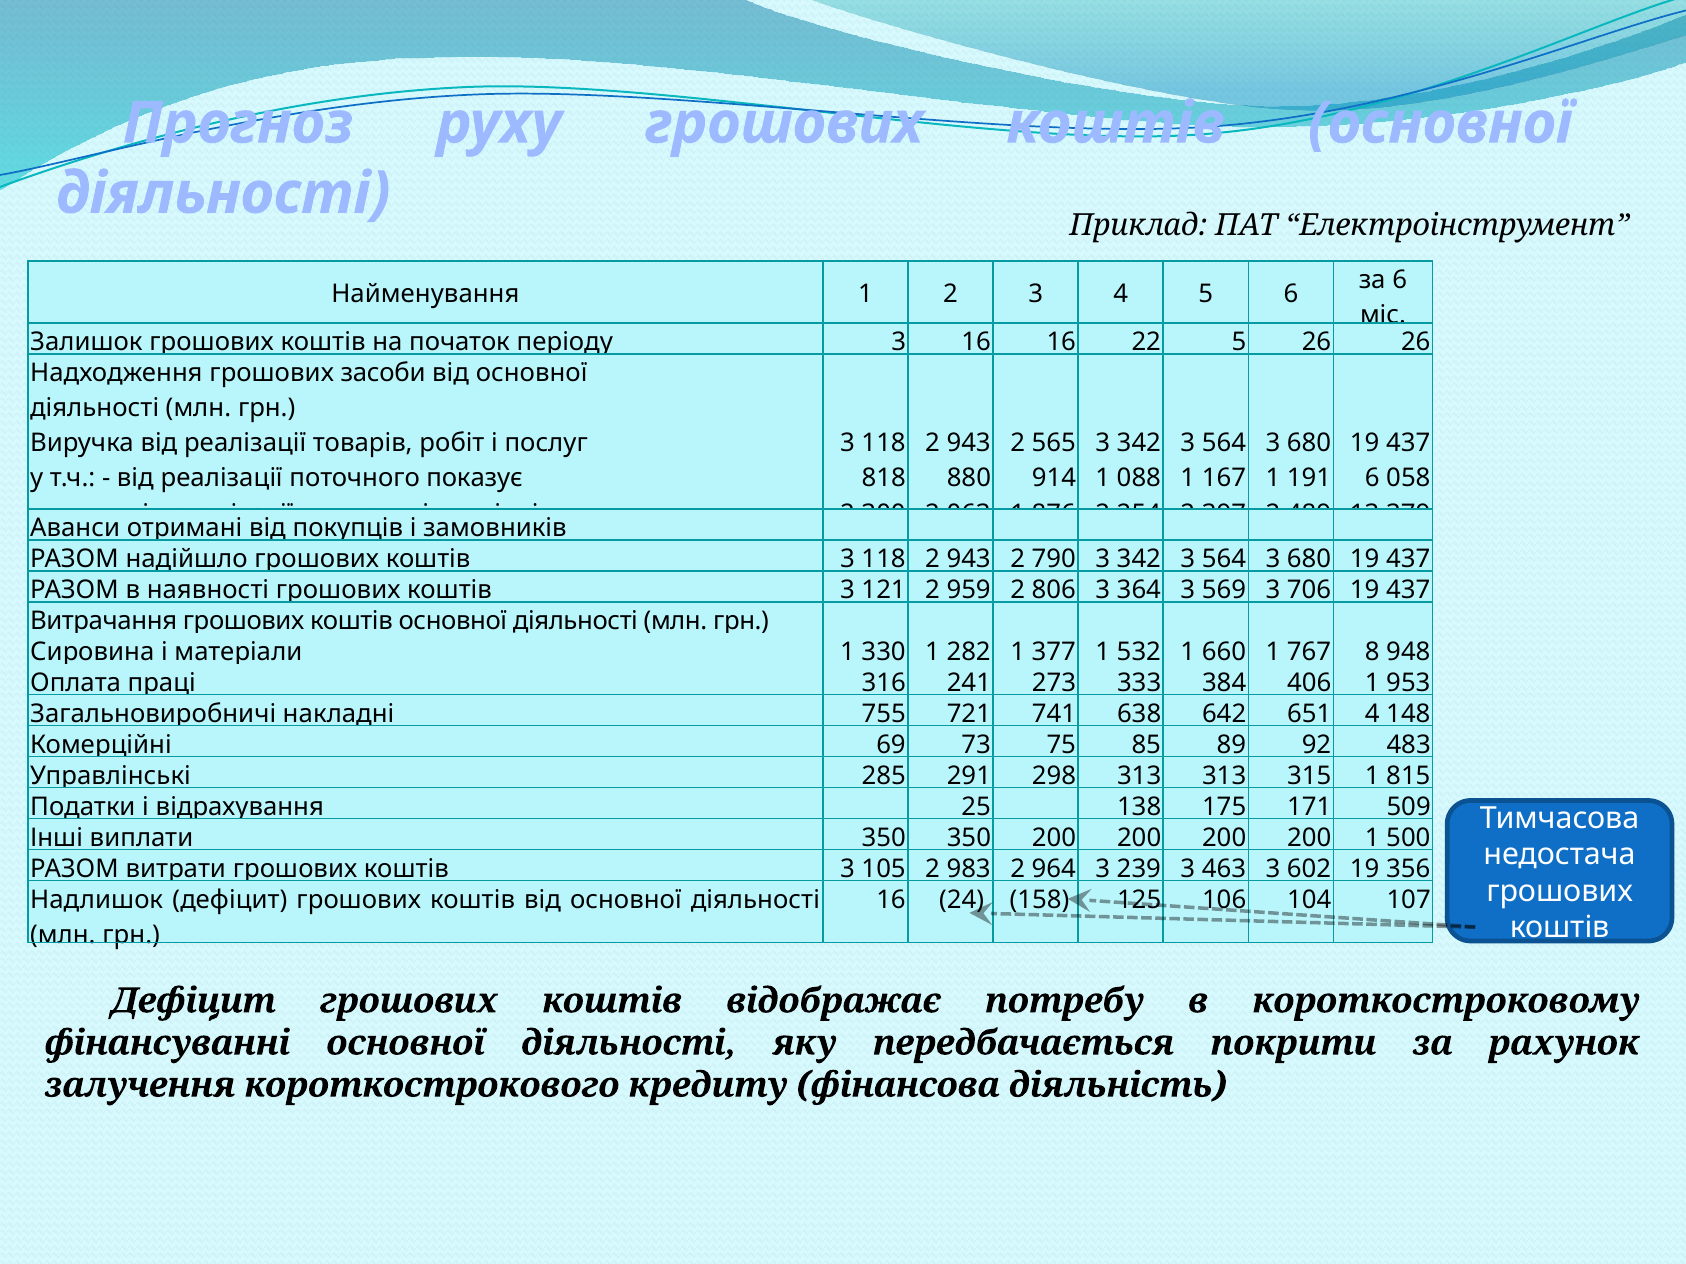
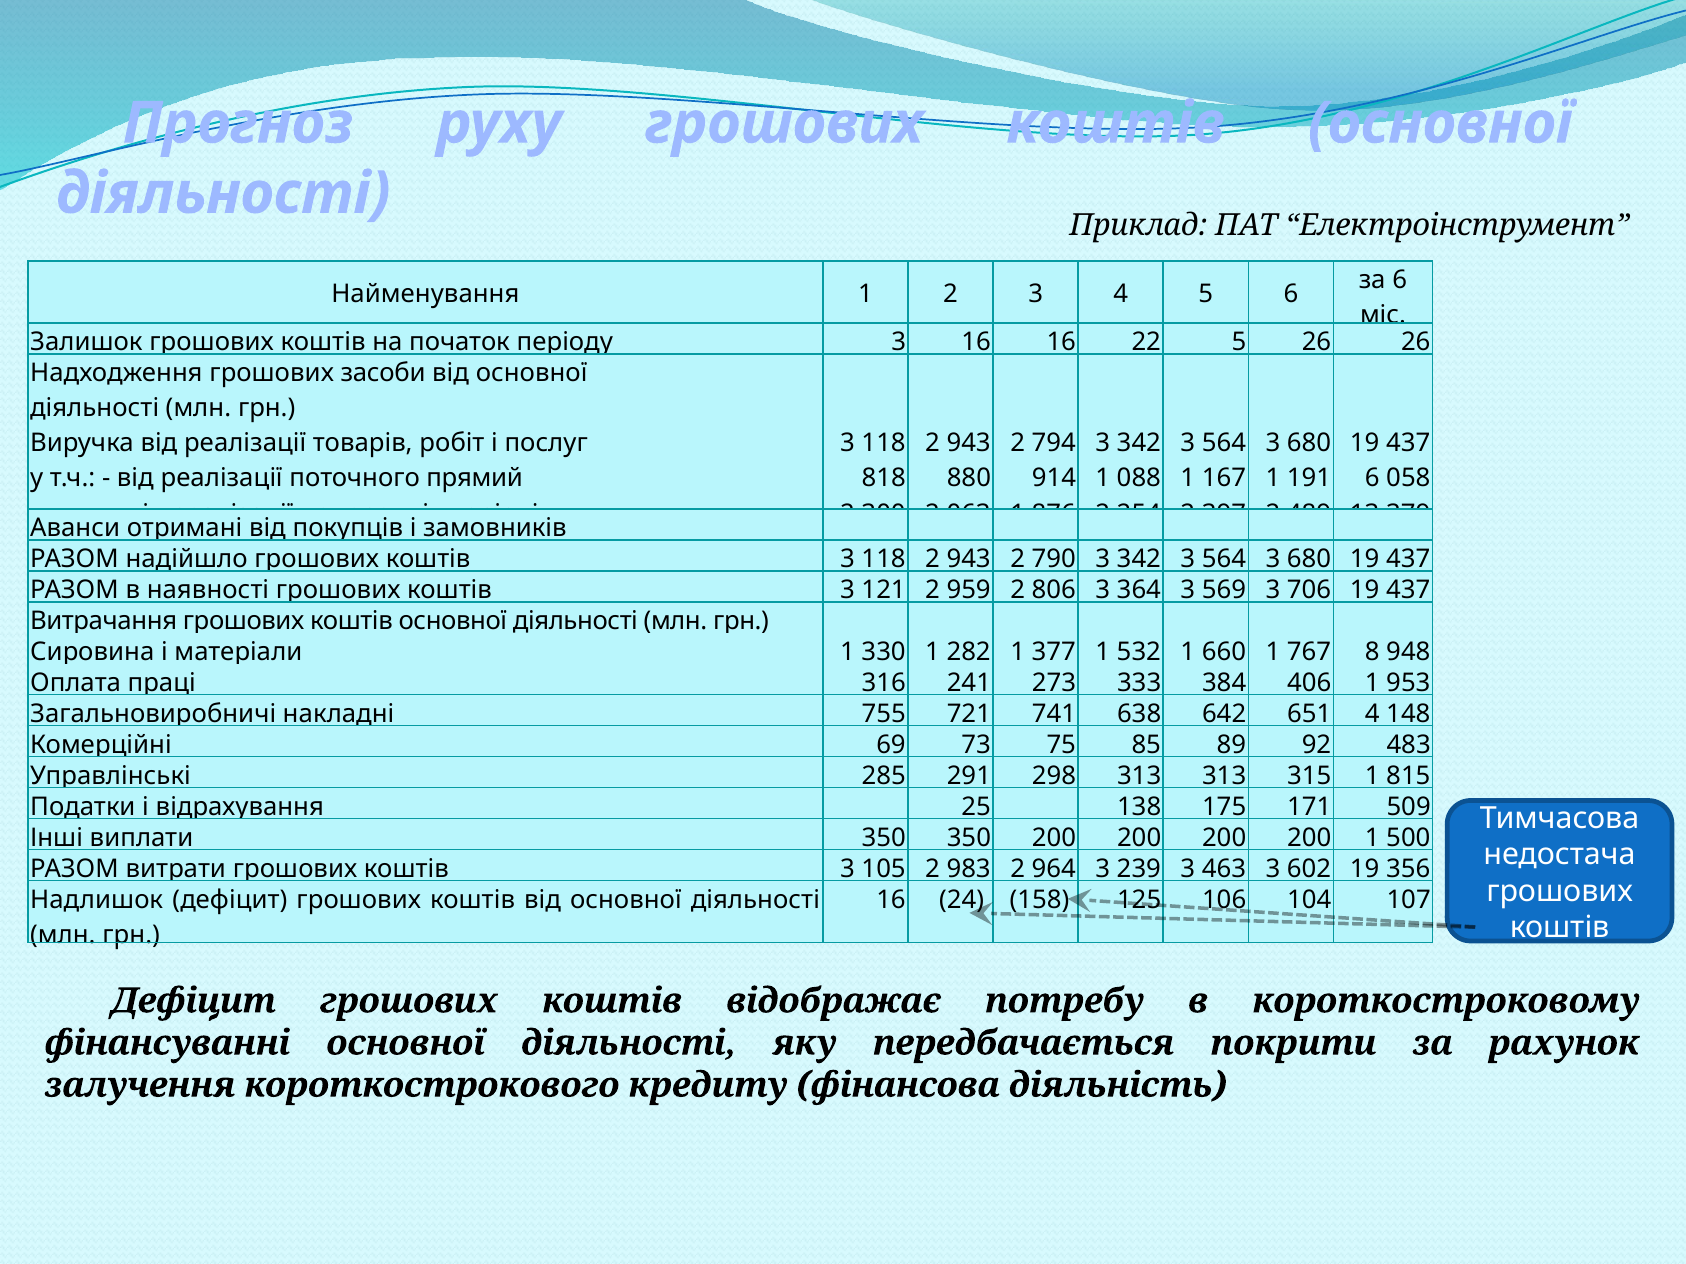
565: 565 -> 794 (1054, 444)
показує: показує -> прямий (475, 479)
